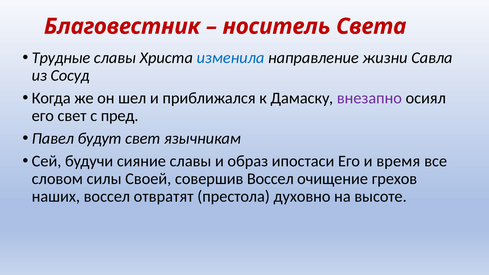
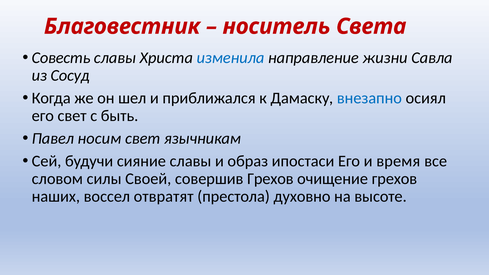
Трудные: Трудные -> Совесть (61, 58)
внезапно colour: purple -> blue (369, 98)
пред: пред -> быть (120, 116)
будут: будут -> носим (99, 139)
совершив Воссел: Воссел -> Грехов (270, 179)
